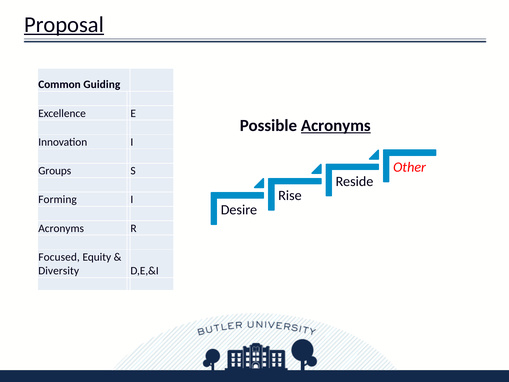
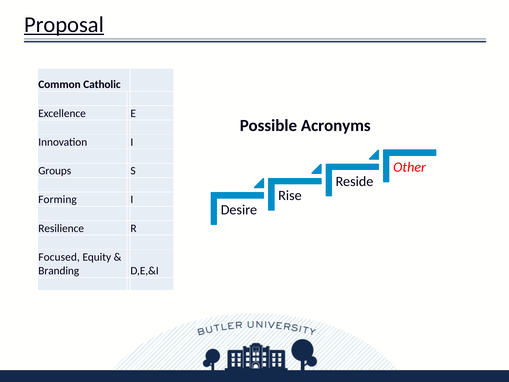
Guiding: Guiding -> Catholic (102, 85)
Acronyms underline: present -> none (336, 125)
Acronyms: Acronyms -> Resilience (61, 228)
Diversity: Diversity -> Branding (59, 271)
